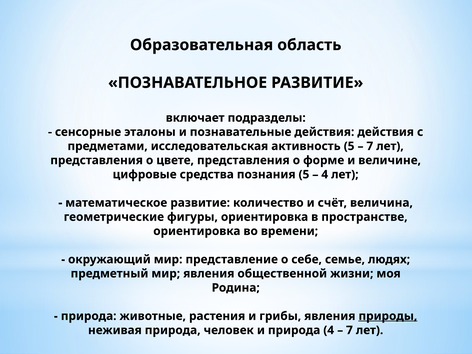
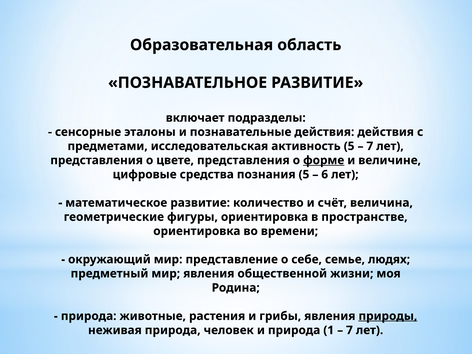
форме underline: none -> present (324, 160)
4: 4 -> 6 (325, 174)
природа 4: 4 -> 1 (329, 330)
